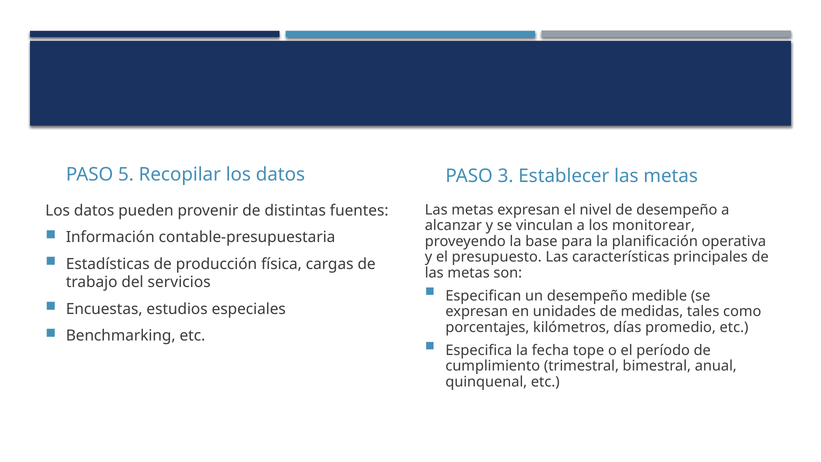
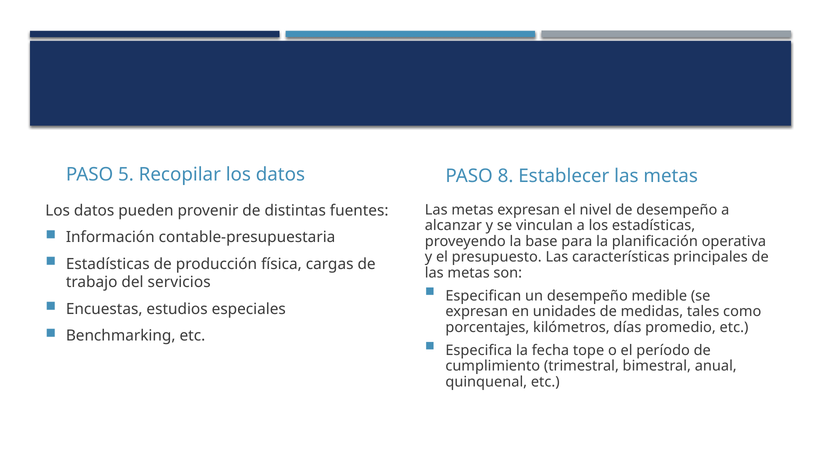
3: 3 -> 8 (506, 176)
los monitorear: monitorear -> estadísticas (654, 226)
